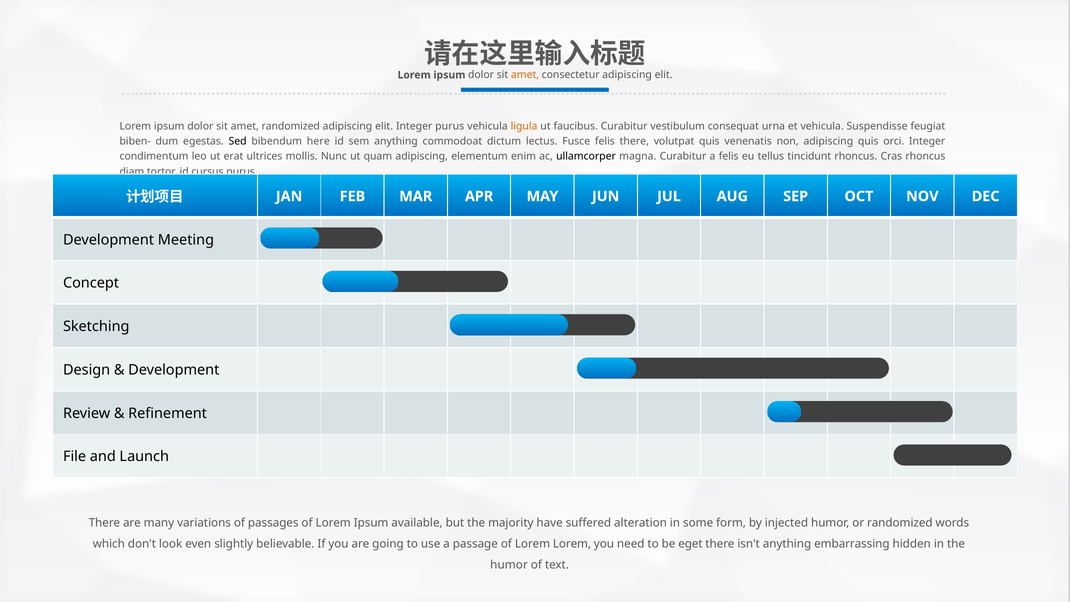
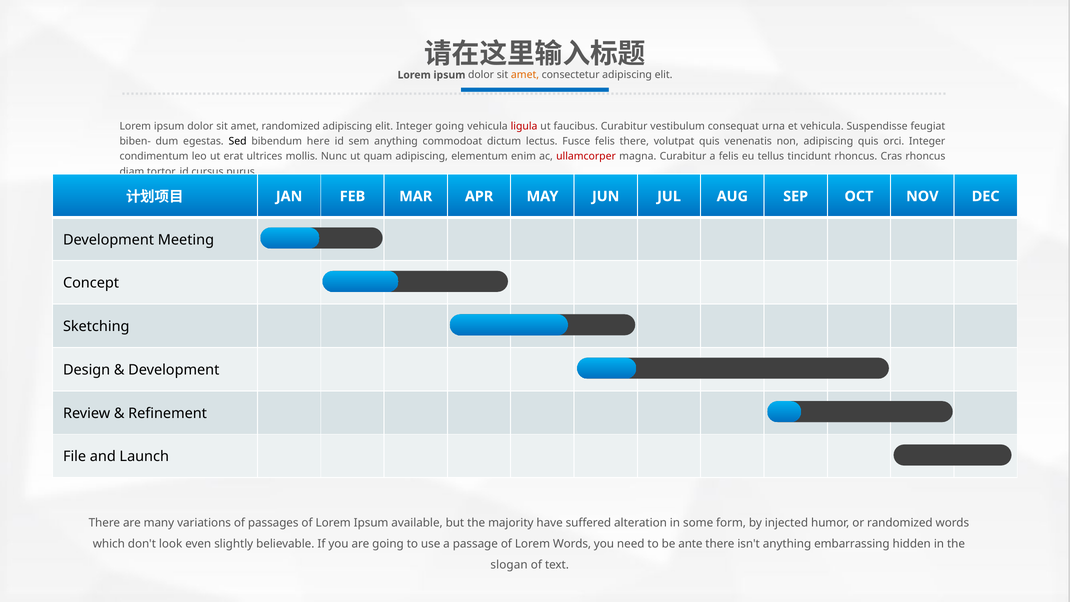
Integer purus: purus -> going (450, 126)
ligula colour: orange -> red (524, 126)
ullamcorper colour: black -> red (586, 156)
Lorem Lorem: Lorem -> Words (572, 544)
eget: eget -> ante (690, 544)
humor: humor -> slogan (509, 565)
